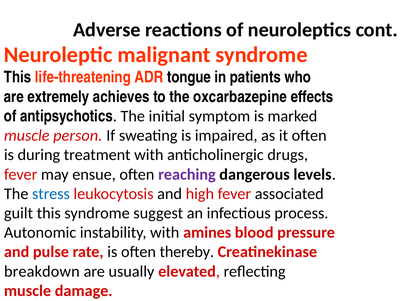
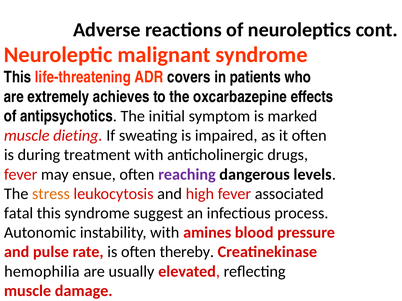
tongue: tongue -> covers (189, 77)
person: person -> dieting (78, 136)
stress colour: blue -> orange (51, 194)
guilt: guilt -> fatal (19, 213)
breakdown: breakdown -> hemophilia (42, 272)
